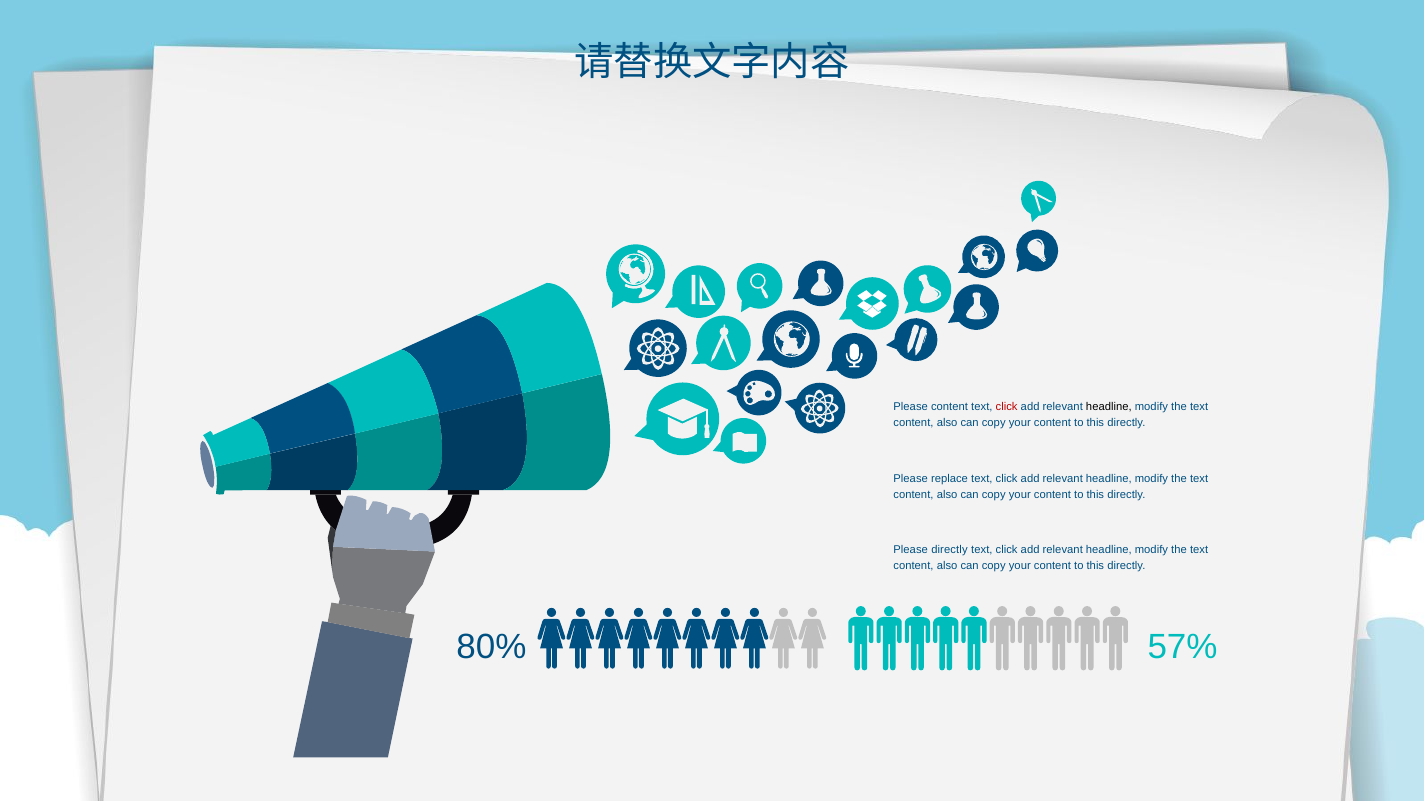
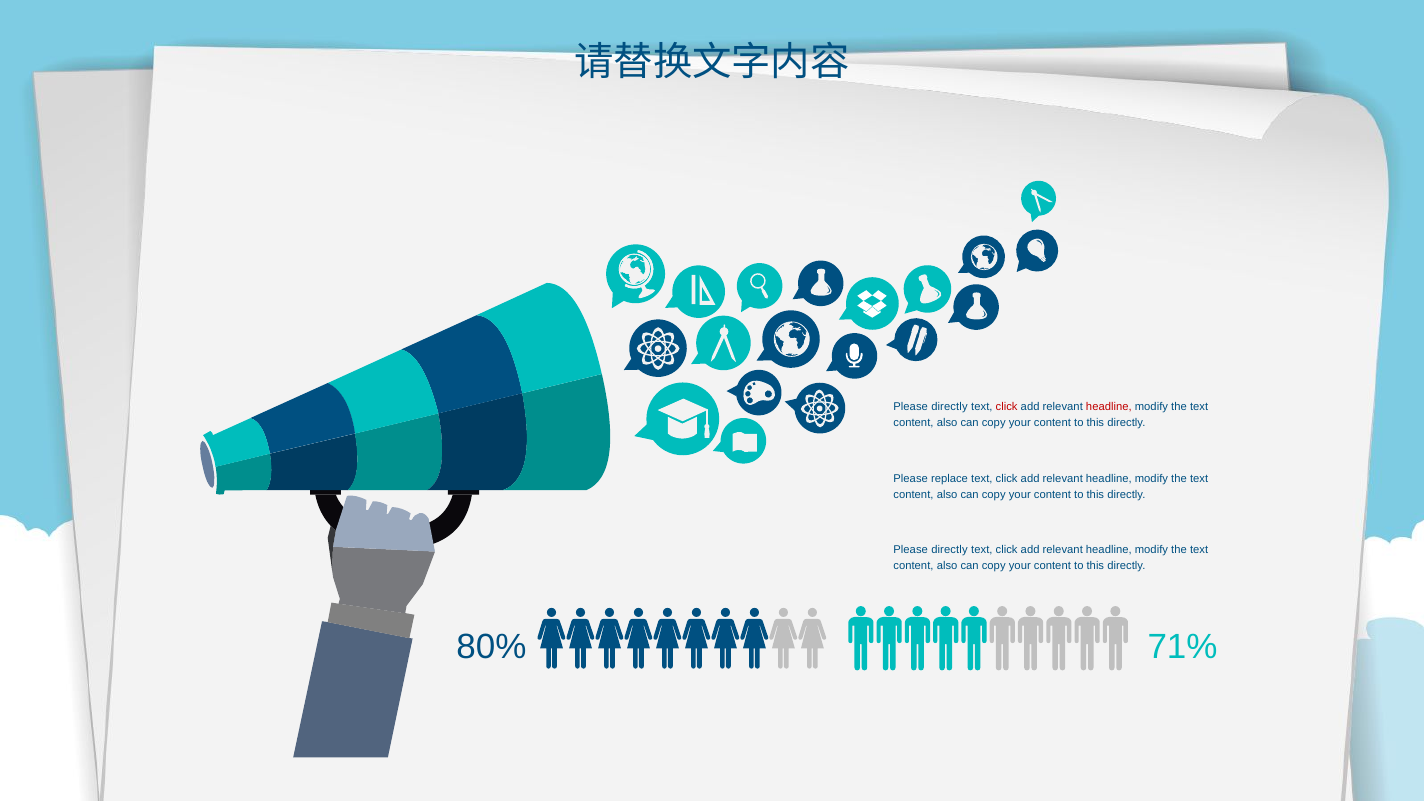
content: content -> directly (949, 407)
headline colour: black -> red (1109, 407)
57%: 57% -> 71% (1183, 647)
